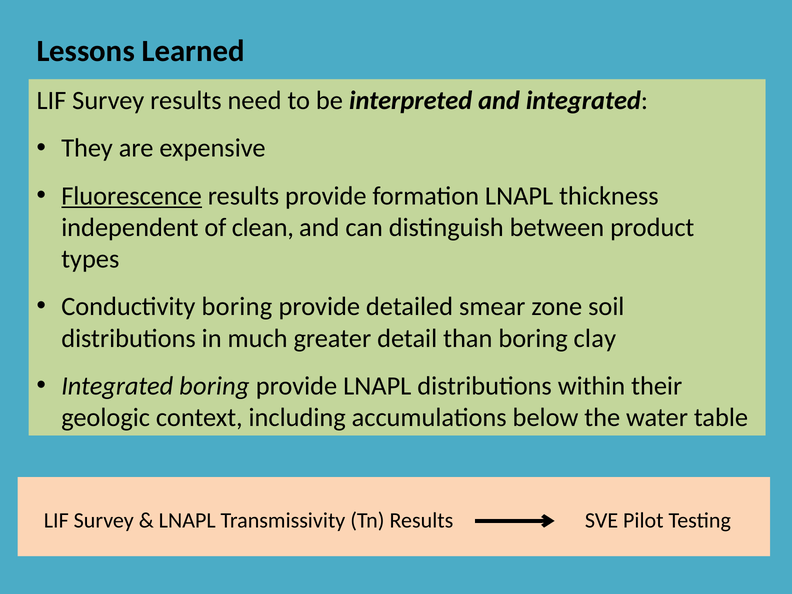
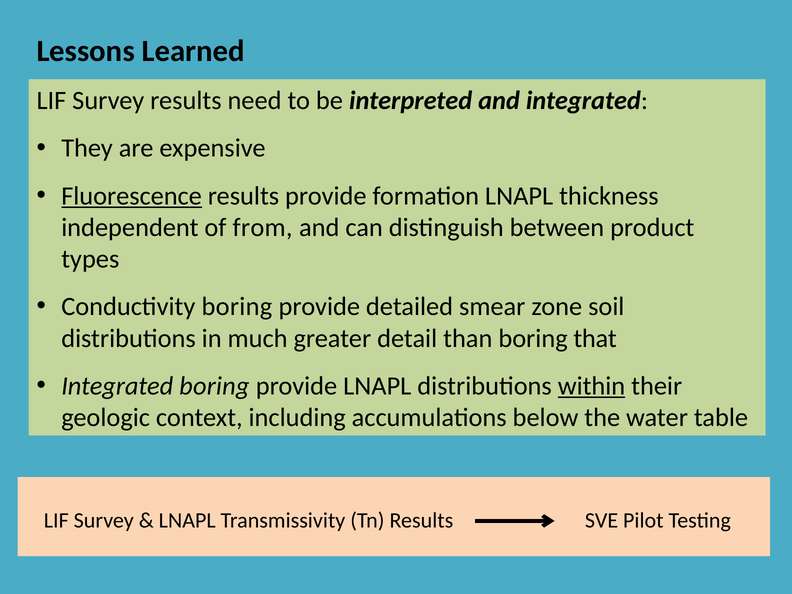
clean: clean -> from (263, 227)
clay: clay -> that (595, 338)
within underline: none -> present (592, 386)
